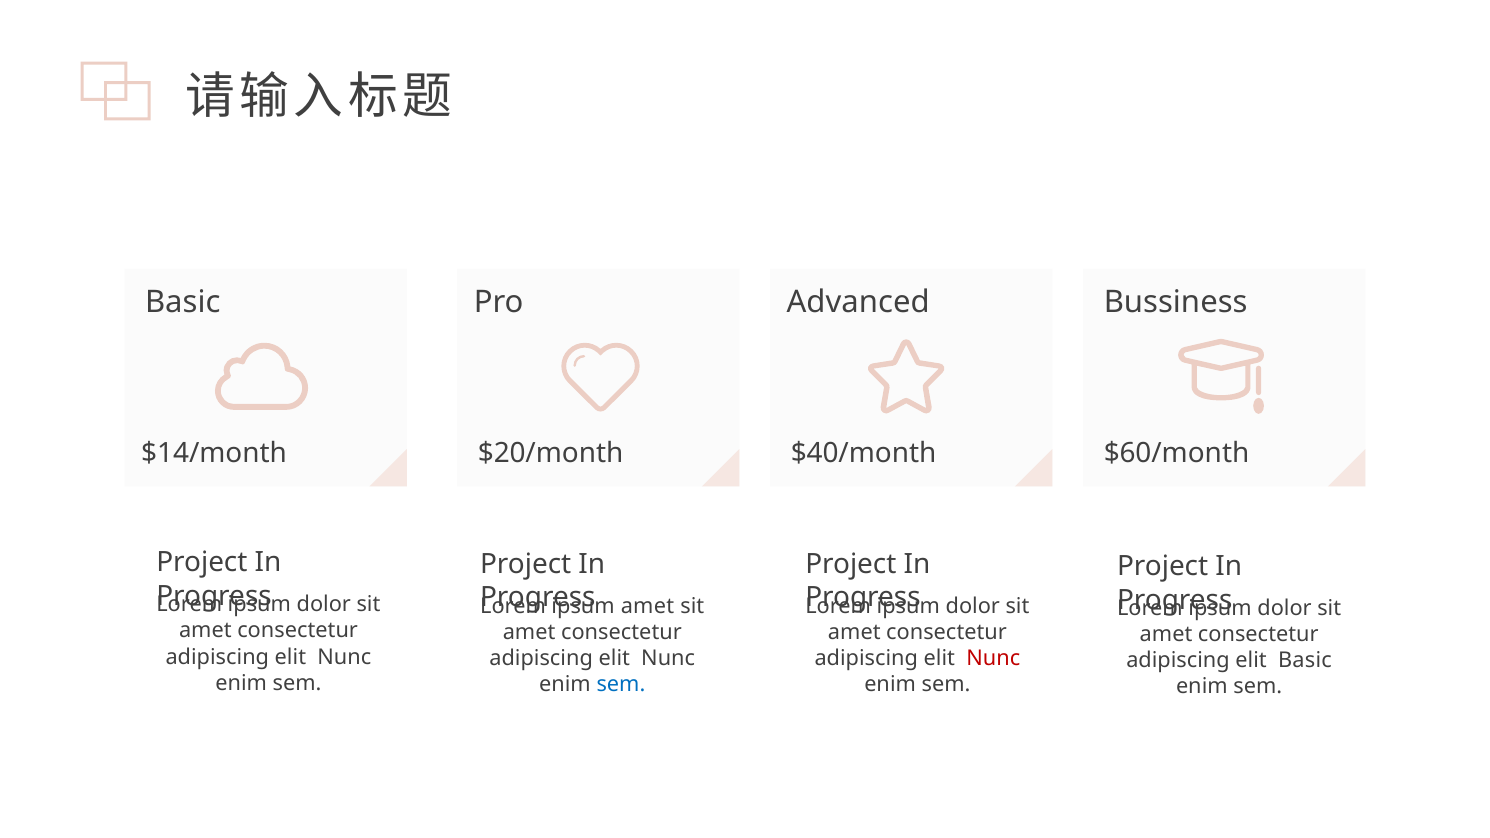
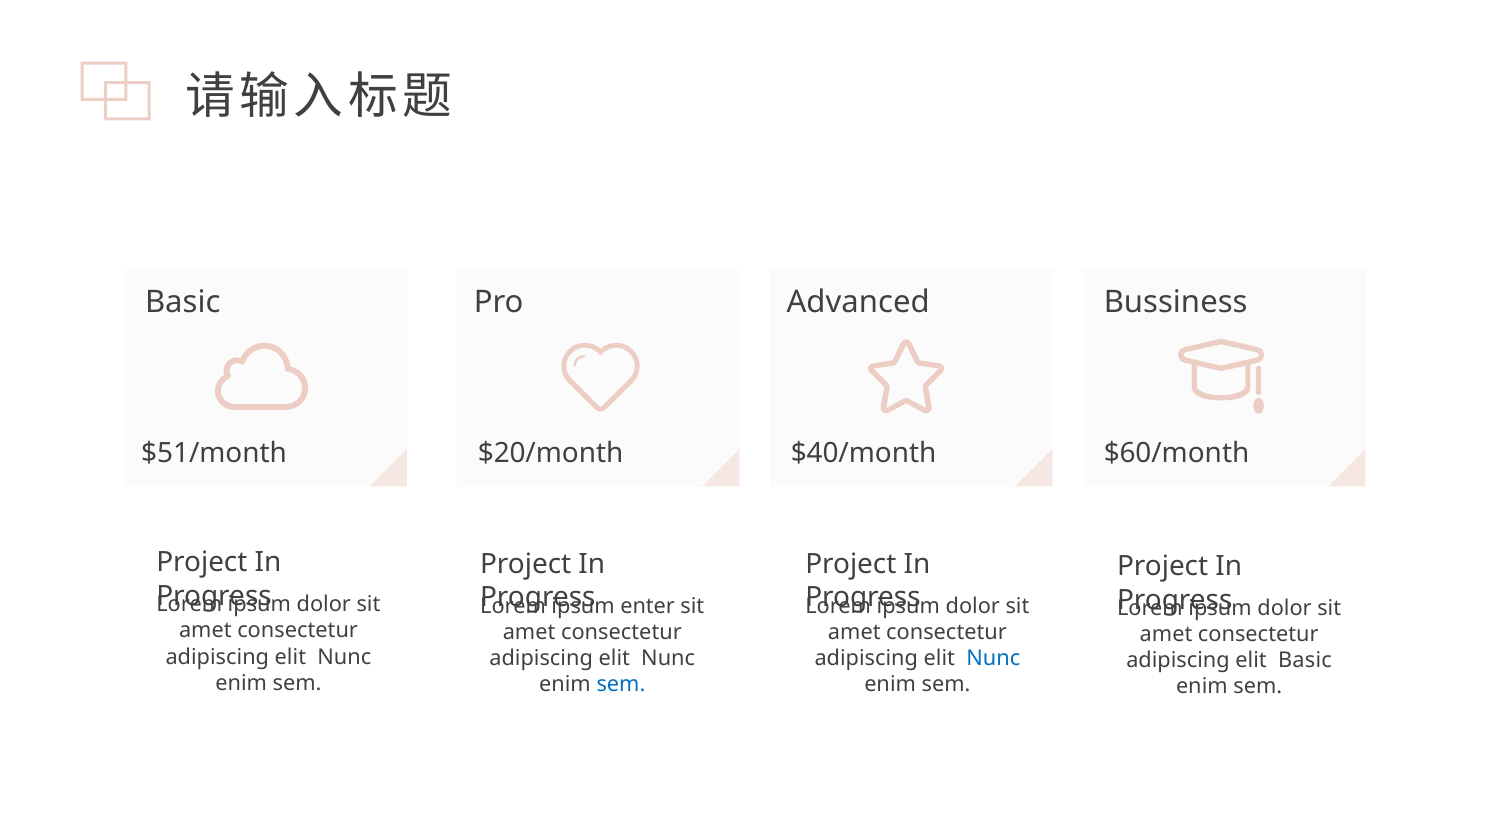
$14/month: $14/month -> $51/month (214, 454)
amet: amet -> enter (648, 606)
Nunc colour: red -> blue (993, 658)
